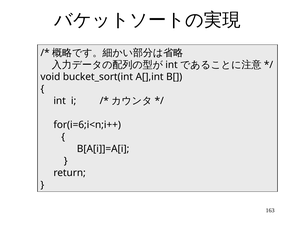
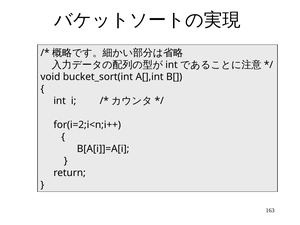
for(i=6;i<n;i++: for(i=6;i<n;i++ -> for(i=2;i<n;i++ (87, 125)
